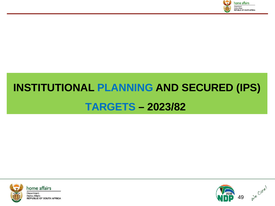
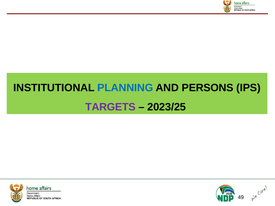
SECURED: SECURED -> PERSONS (208, 88)
TARGETS colour: blue -> purple (110, 107)
2023/82: 2023/82 -> 2023/25 (167, 107)
